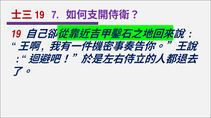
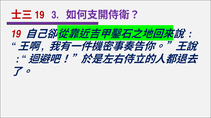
7: 7 -> 3 (55, 15)
